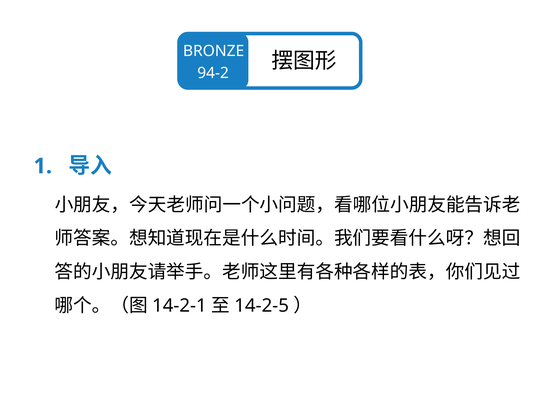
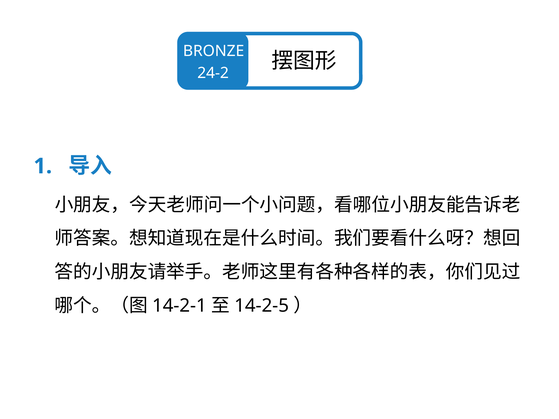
94-2: 94-2 -> 24-2 (213, 73)
